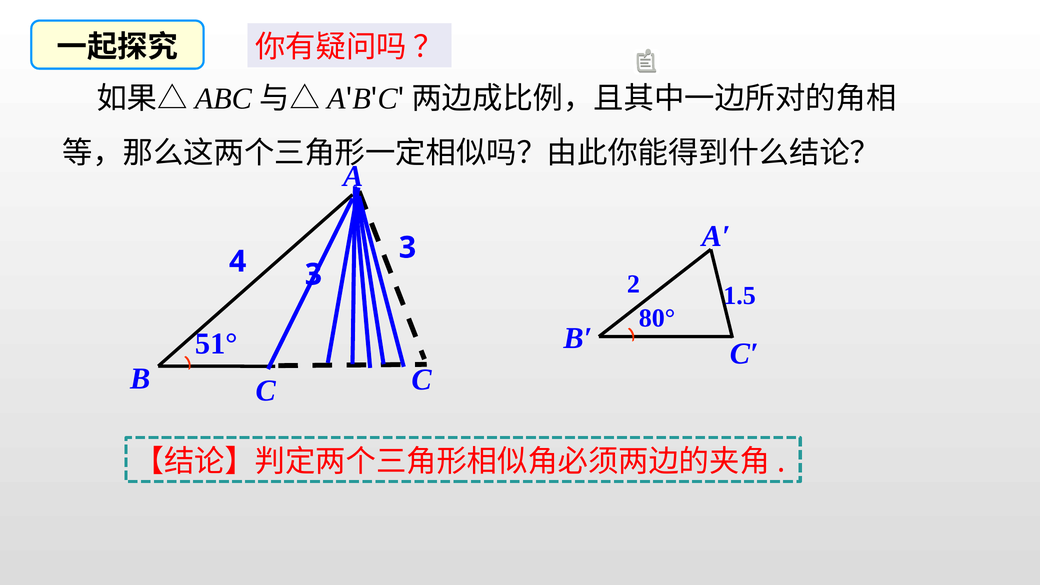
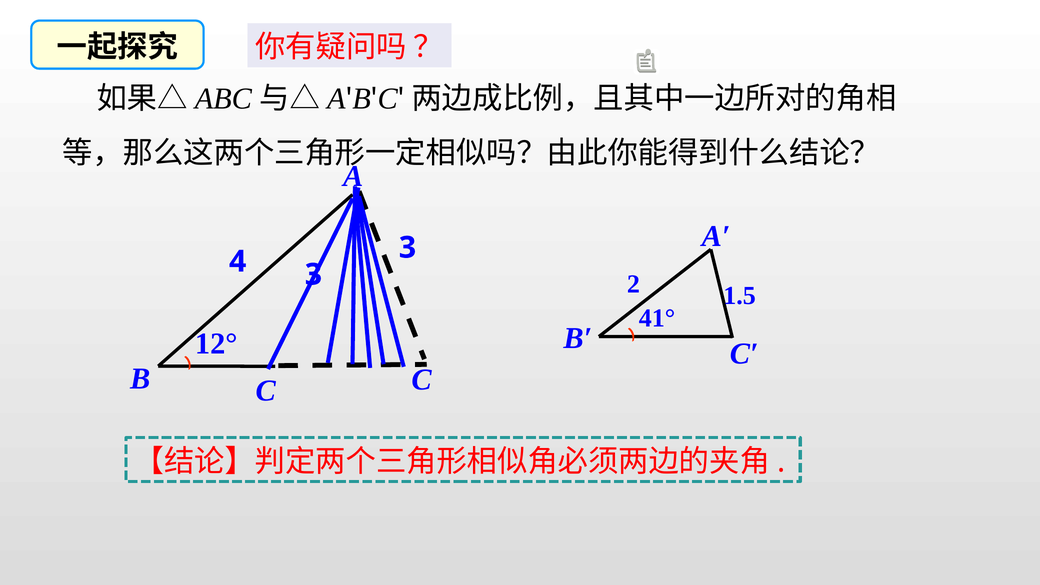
80°: 80° -> 41° (657, 318)
51°: 51° -> 12° (216, 344)
